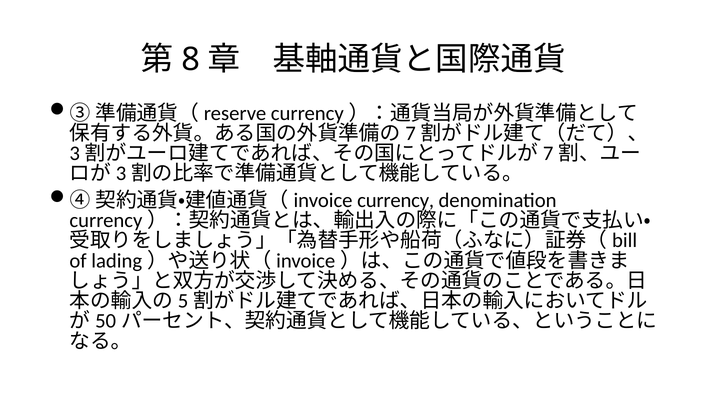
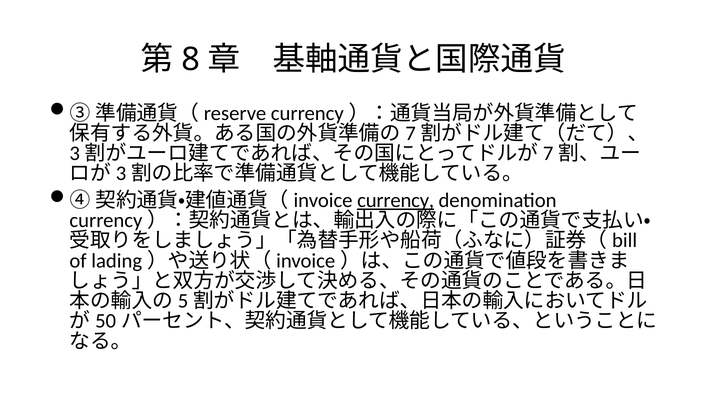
currency underline: none -> present (396, 201)
